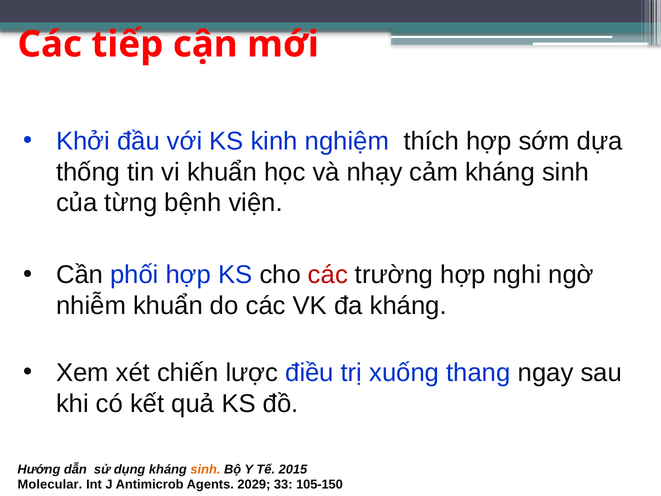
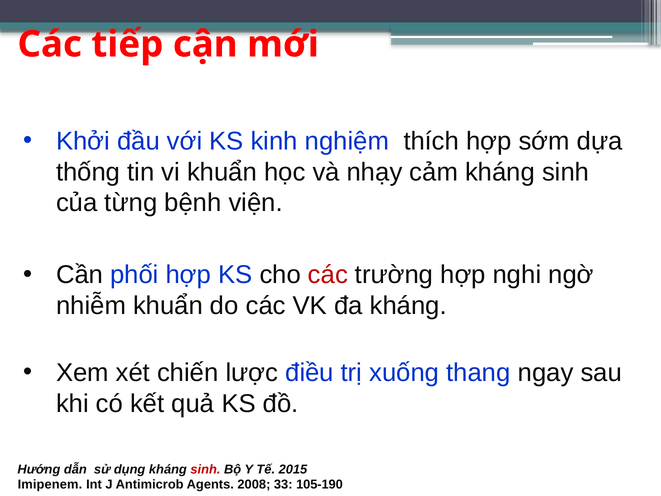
sinh colour: orange -> red (205, 469)
Molecular: Molecular -> Imipenem (50, 484)
2029: 2029 -> 2008 (254, 484)
105-150: 105-150 -> 105-190 (319, 484)
